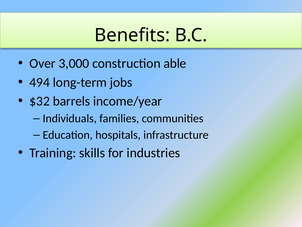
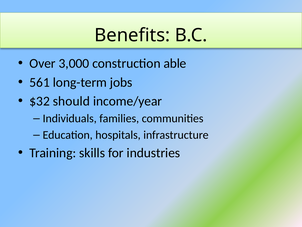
494: 494 -> 561 (40, 82)
barrels: barrels -> should (71, 101)
